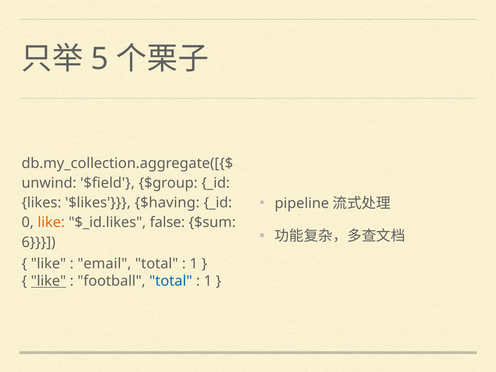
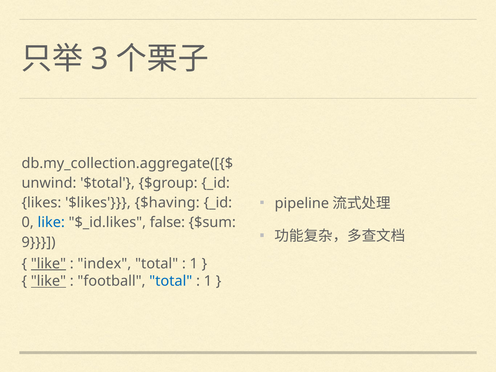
5: 5 -> 3 (100, 59)
$field: $field -> $total (108, 183)
like colour: orange -> blue (51, 223)
6: 6 -> 9 (39, 242)
like underline: none -> present (48, 264)
email: email -> index (104, 264)
